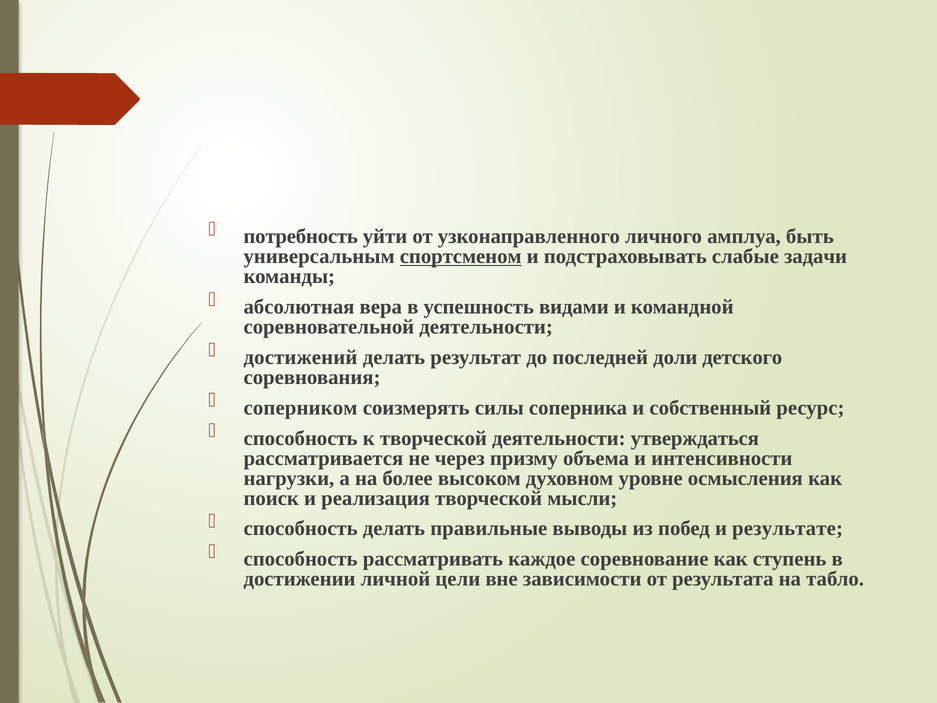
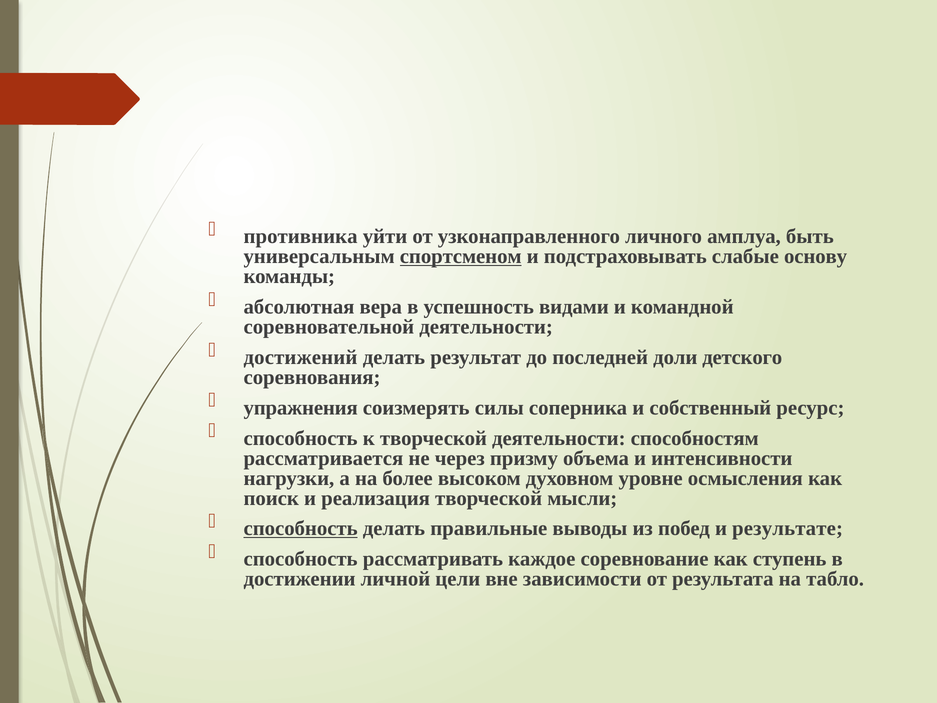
потребность: потребность -> противника (301, 236)
задачи: задачи -> основу (816, 256)
соперником: соперником -> упражнения (301, 408)
утверждаться: утверждаться -> способностям (695, 438)
способность underline: none -> present (301, 528)
